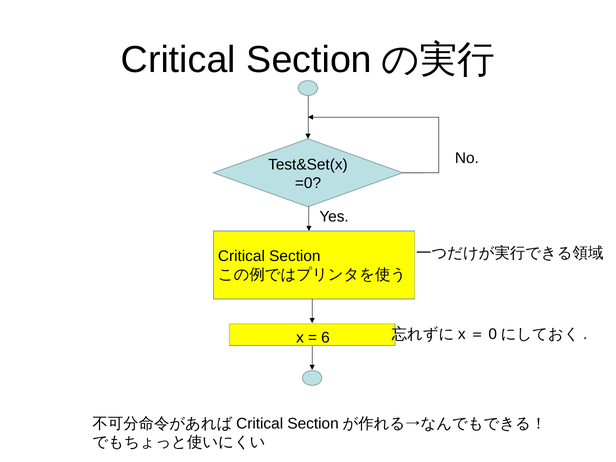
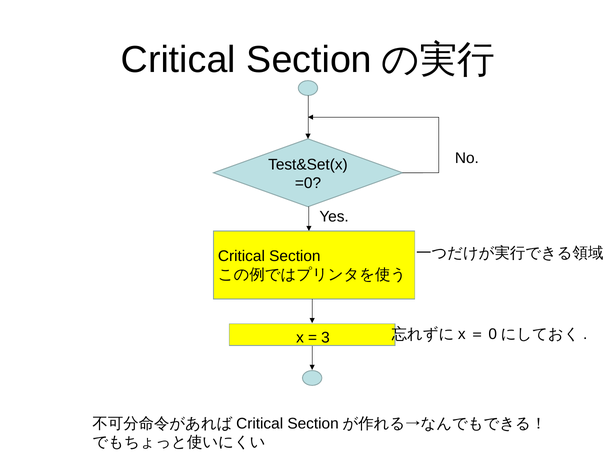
6: 6 -> 3 (326, 338)
